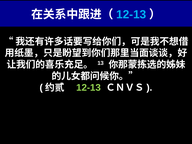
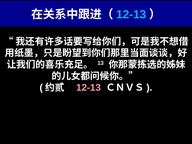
12-13 colour: light green -> pink (89, 88)
